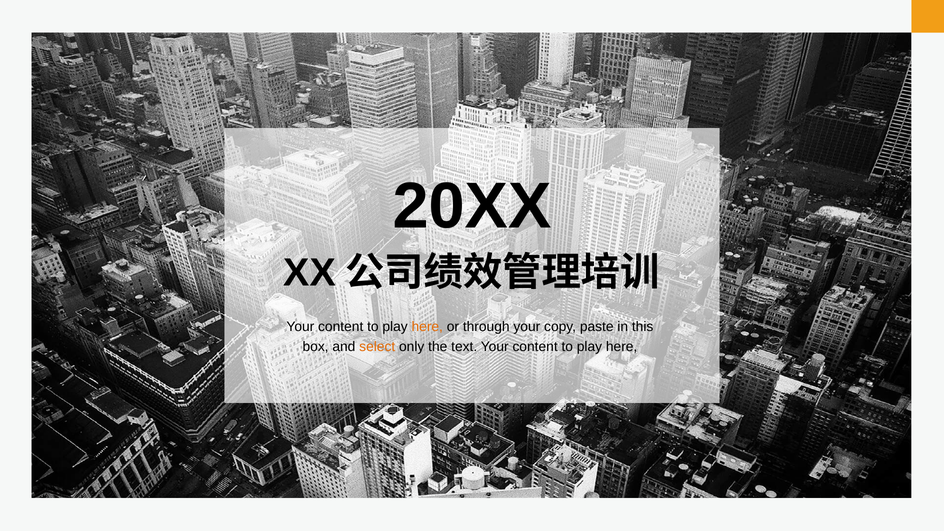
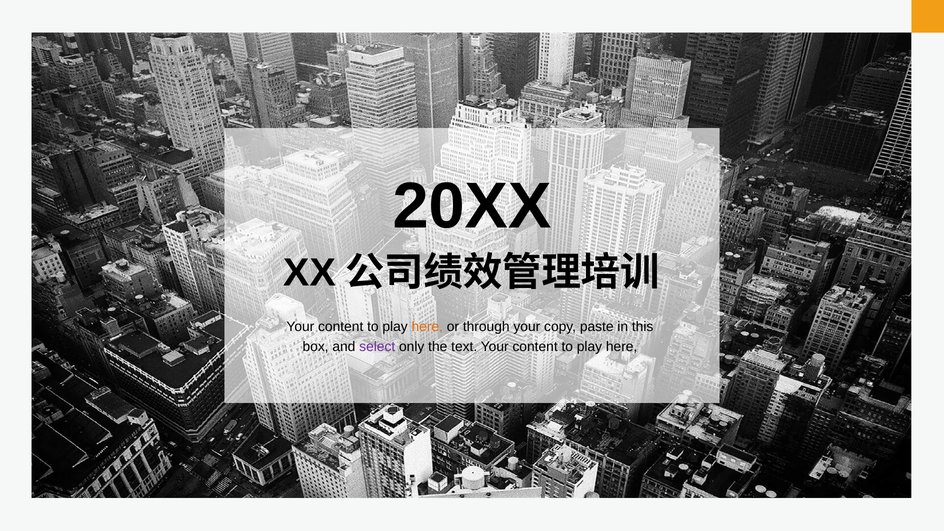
select colour: orange -> purple (377, 346)
